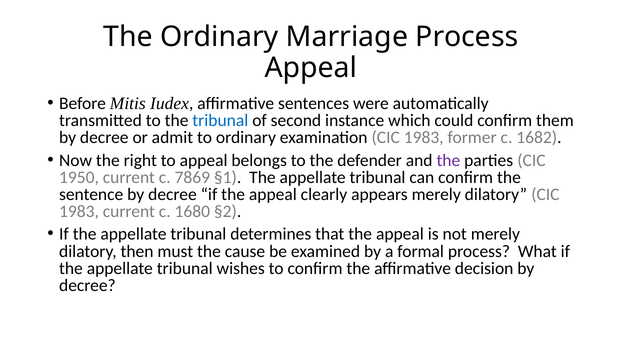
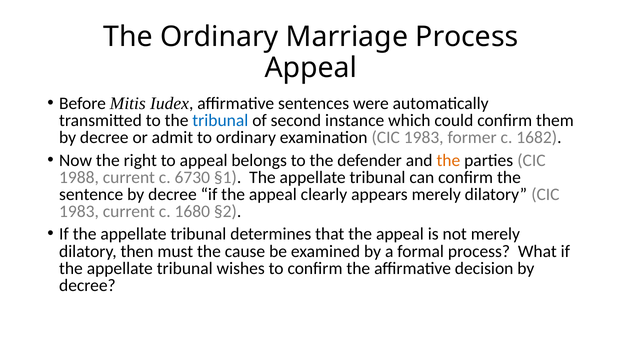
the colour: purple -> orange (448, 160)
1950: 1950 -> 1988 (79, 177)
7869: 7869 -> 6730 (192, 177)
